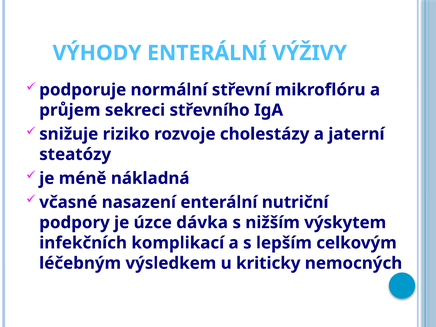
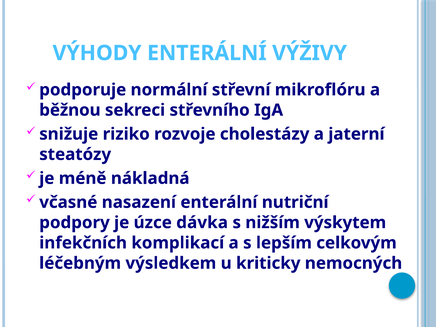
průjem: průjem -> běžnou (70, 110)
